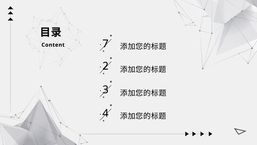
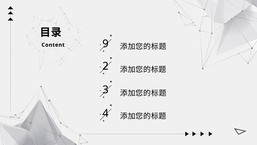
7: 7 -> 9 (106, 44)
